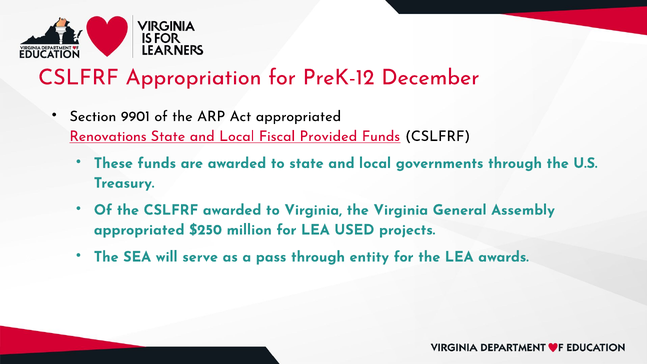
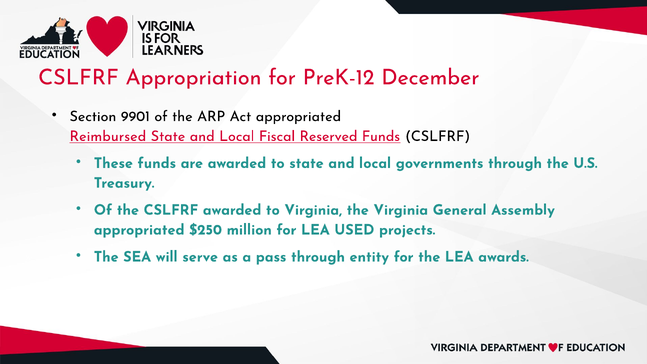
Renovations: Renovations -> Reimbursed (108, 136)
Provided: Provided -> Reserved (328, 136)
